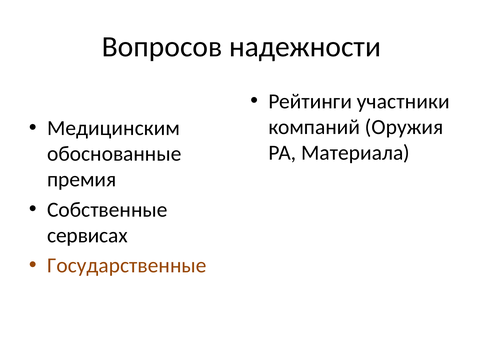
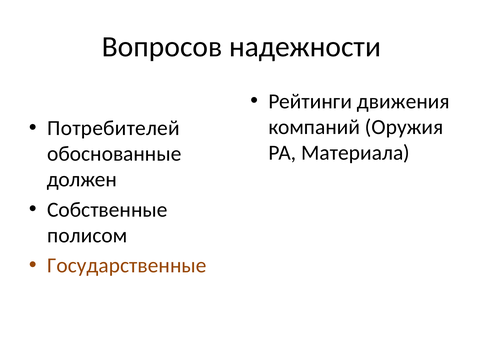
участники: участники -> движения (403, 101)
Медицинским: Медицинским -> Потребителей (113, 128)
премия: премия -> должен (82, 180)
сервисах: сервисах -> полисом (87, 236)
